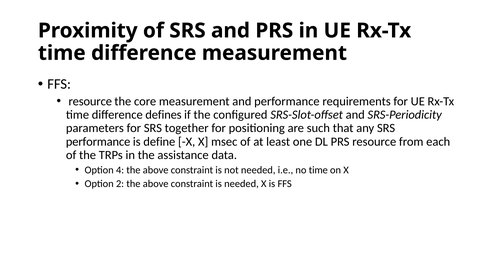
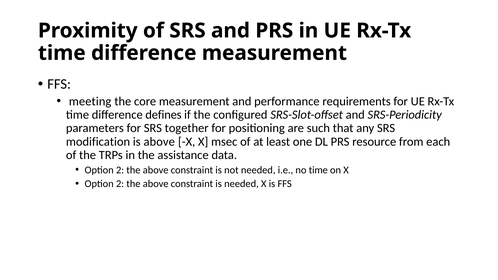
resource: resource -> meeting (90, 101)
performance: performance -> modification (98, 142)
is define: define -> above (159, 142)
4: 4 -> 2 (120, 170)
